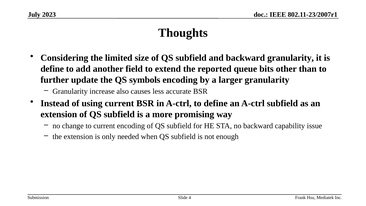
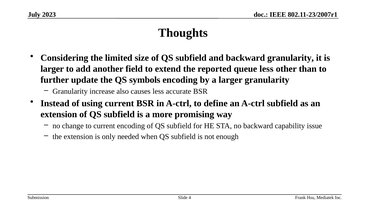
define: define -> larger (52, 69)
queue bits: bits -> less (266, 69)
